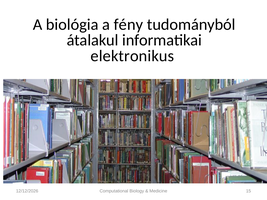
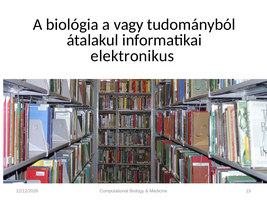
fény: fény -> vagy (129, 25)
